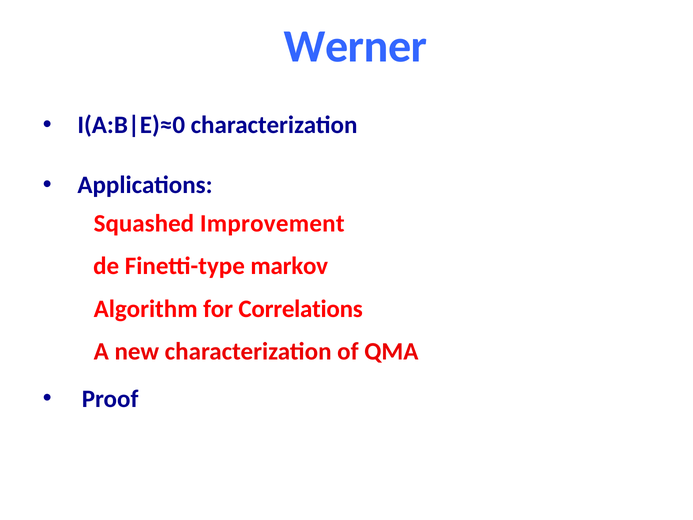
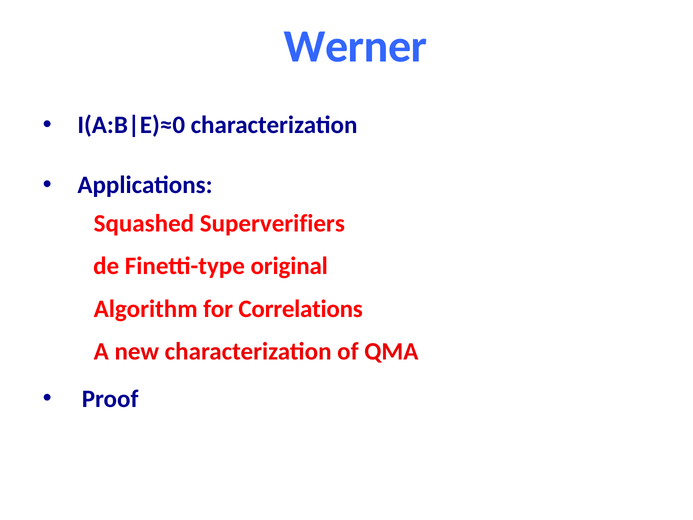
Improvement: Improvement -> Superverifiers (272, 223)
markov: markov -> original (289, 266)
